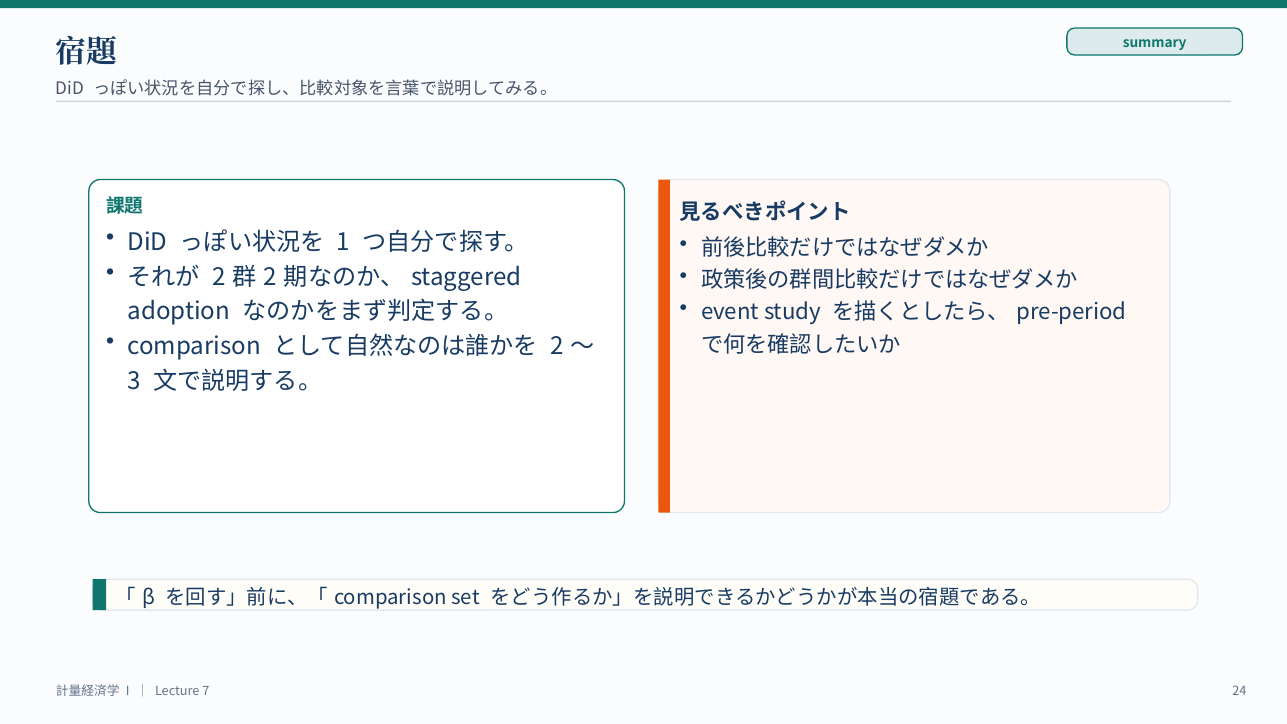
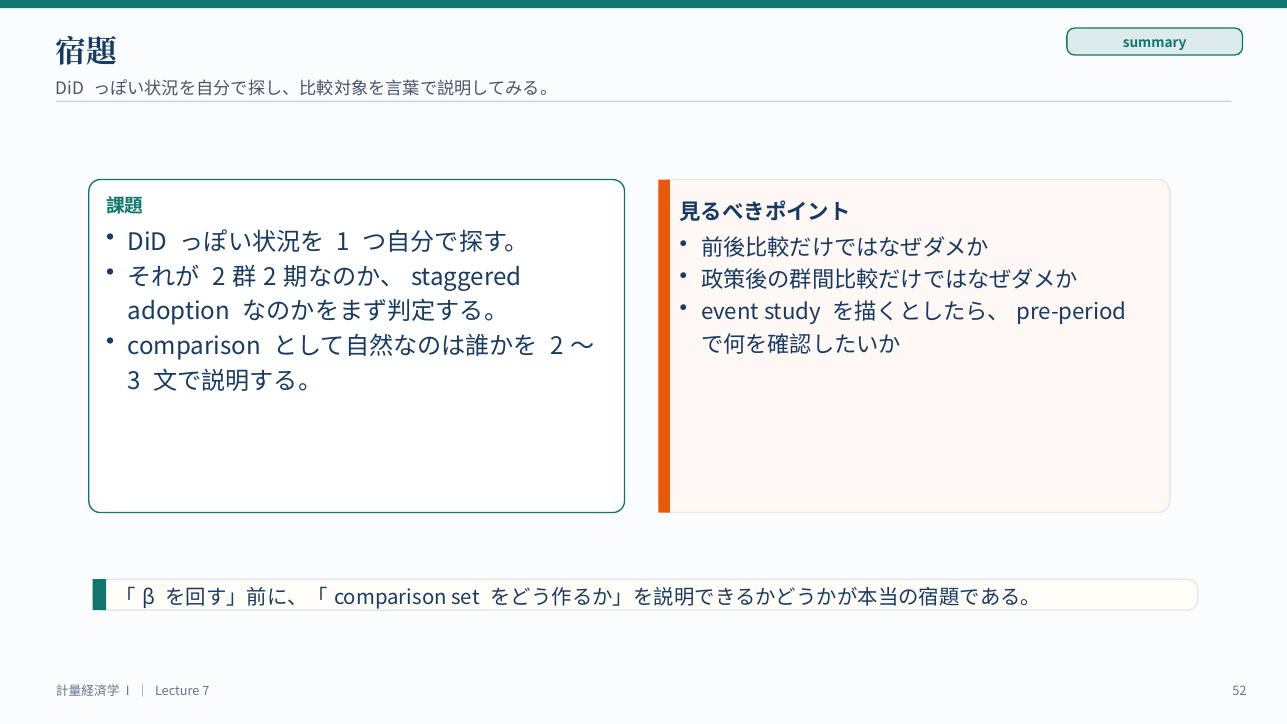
24: 24 -> 52 (1239, 691)
